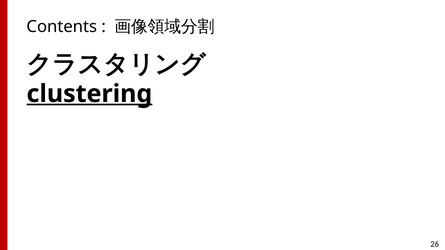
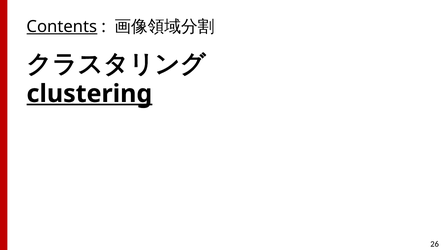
Contents underline: none -> present (62, 27)
